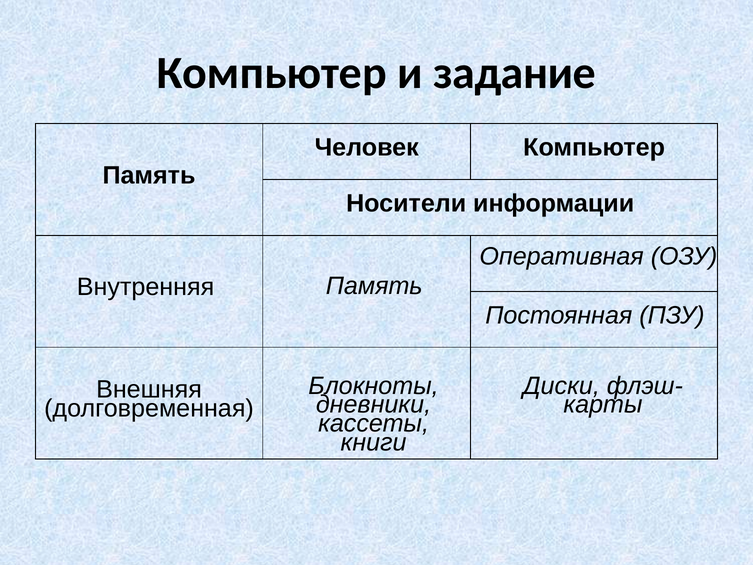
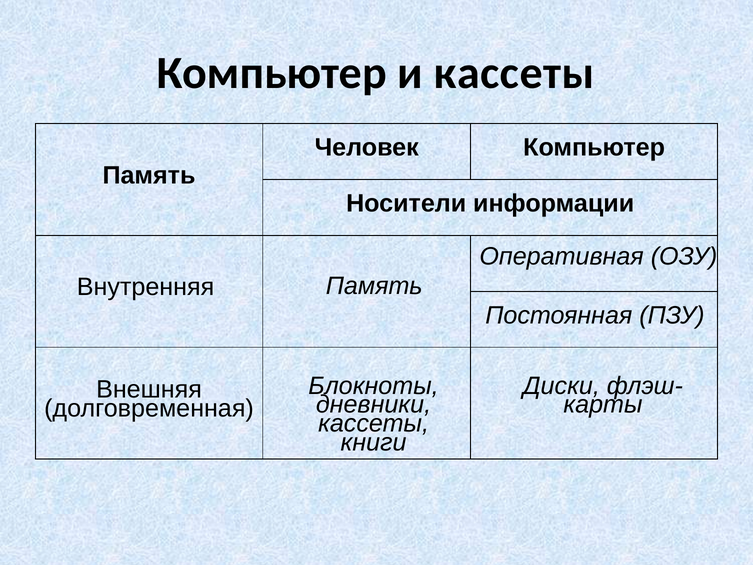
и задание: задание -> кассеты (514, 73)
